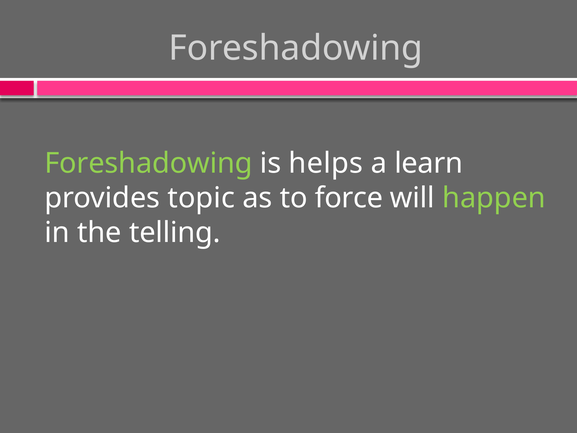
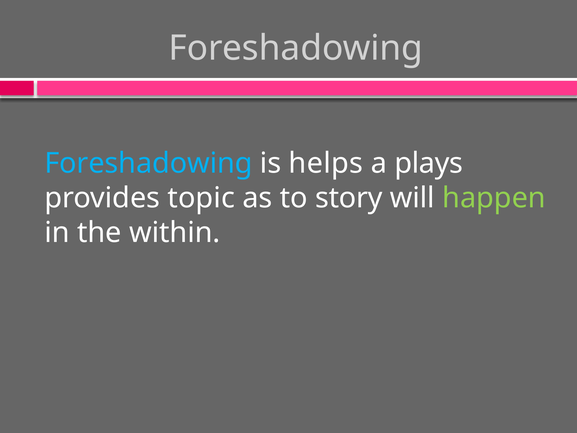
Foreshadowing colour: light green -> light blue (148, 163)
learn: learn -> plays (429, 163)
force: force -> story (349, 198)
telling: telling -> within (175, 233)
